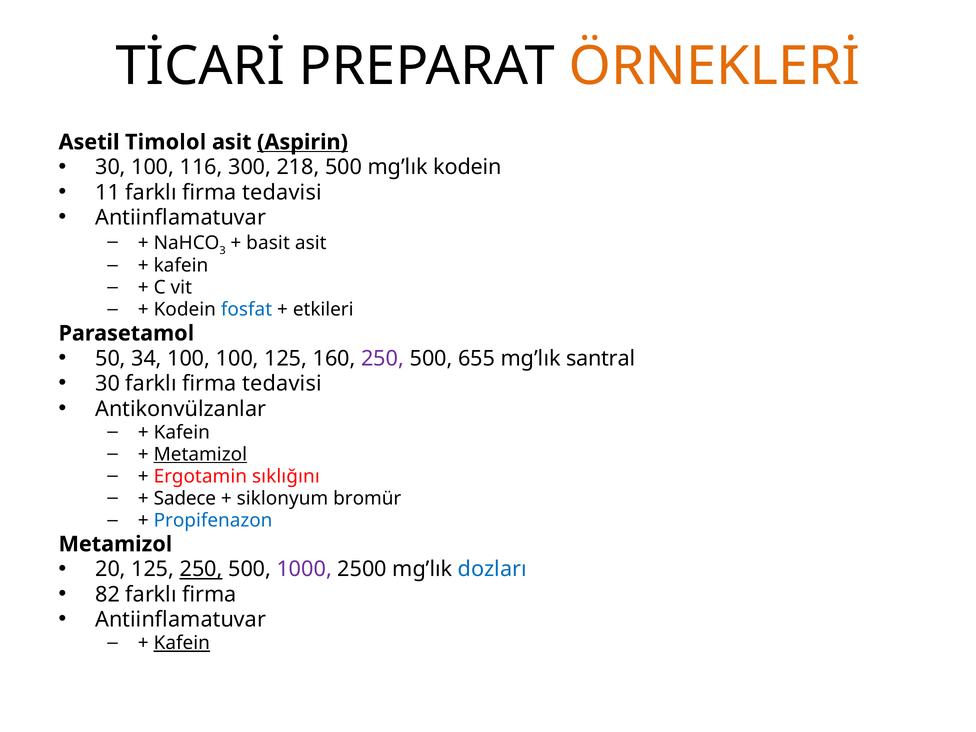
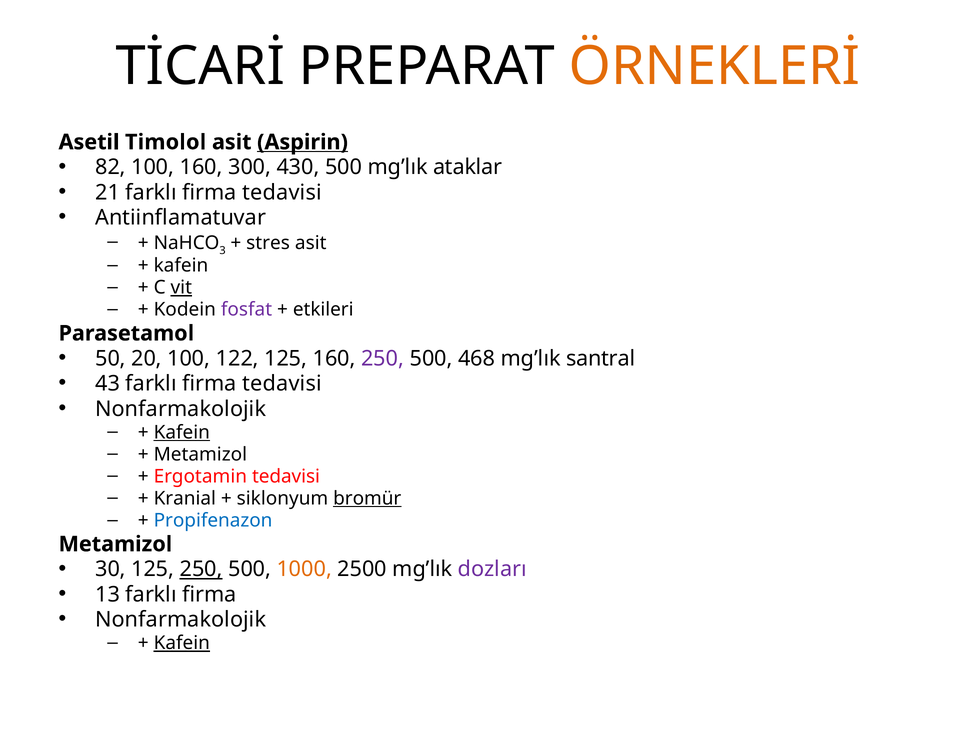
30: 30 -> 82 (110, 167)
100 116: 116 -> 160 (201, 167)
218: 218 -> 430 (298, 167)
mg’lık kodein: kodein -> ataklar (468, 167)
11: 11 -> 21 (108, 192)
basit: basit -> stres (268, 243)
vit underline: none -> present (181, 288)
fosfat colour: blue -> purple (247, 310)
34: 34 -> 20 (147, 359)
100 100: 100 -> 122 (237, 359)
655: 655 -> 468 (477, 359)
30: 30 -> 43 (108, 384)
Antikonvülzanlar: Antikonvülzanlar -> Nonfarmakolojik (181, 409)
Kafein underline: none -> present (182, 432)
Metamizol underline: present -> none (200, 454)
Ergotamin sıklığını: sıklığını -> tedavisi (286, 476)
Sadece: Sadece -> Kranial (185, 498)
bromür underline: none -> present (367, 498)
20: 20 -> 30 (110, 569)
1000 colour: purple -> orange (304, 569)
dozları colour: blue -> purple (492, 569)
82: 82 -> 13 (108, 594)
Antiinflamatuvar: Antiinflamatuvar -> Nonfarmakolojik (181, 620)
